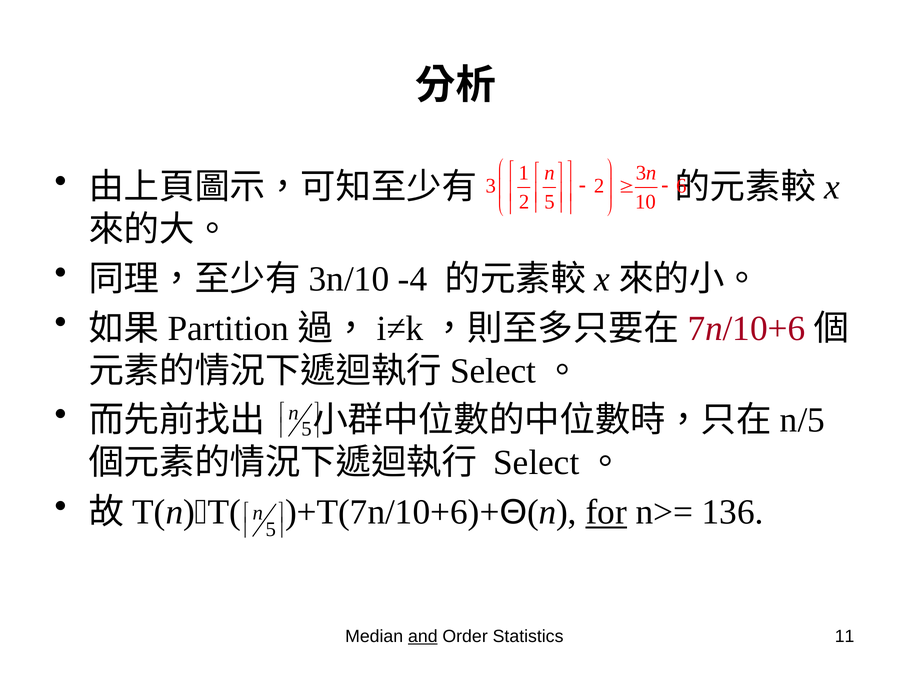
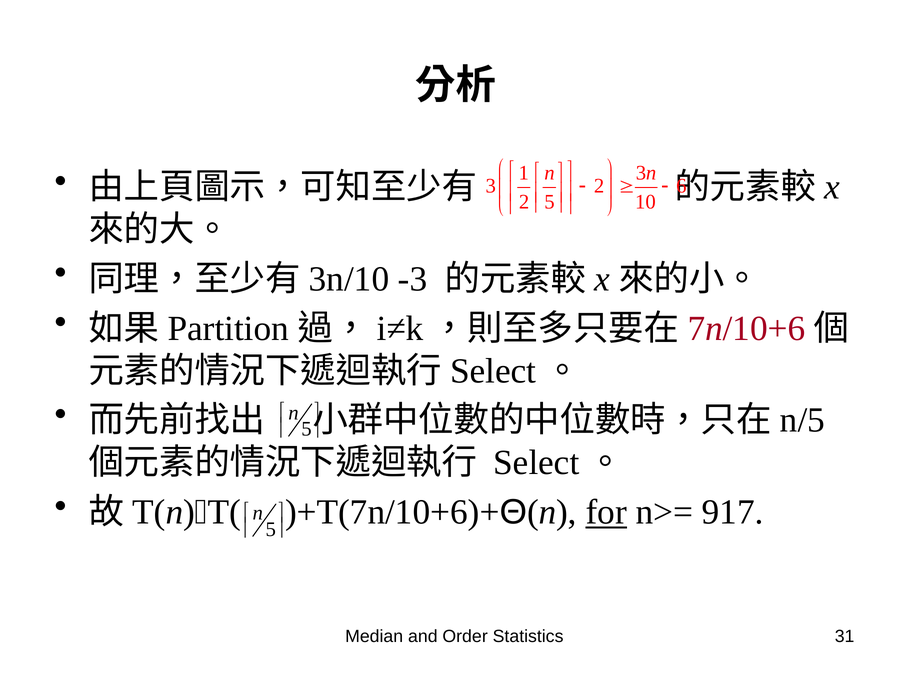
-4: -4 -> -3 (413, 279)
136: 136 -> 917 (733, 513)
and underline: present -> none (423, 637)
11: 11 -> 31 (845, 637)
